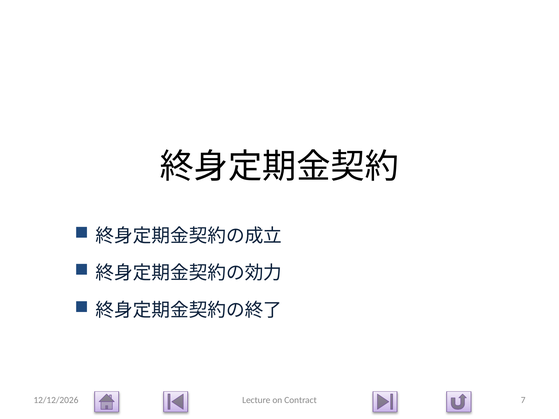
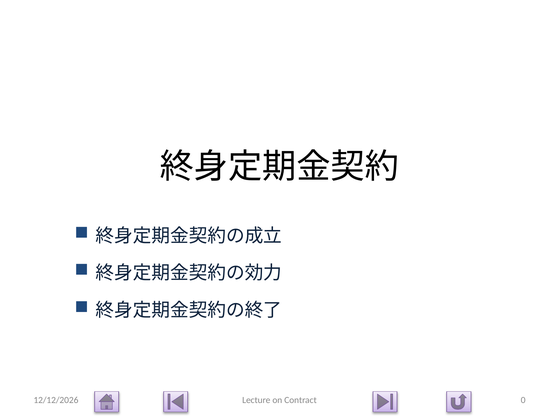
7: 7 -> 0 (523, 400)
